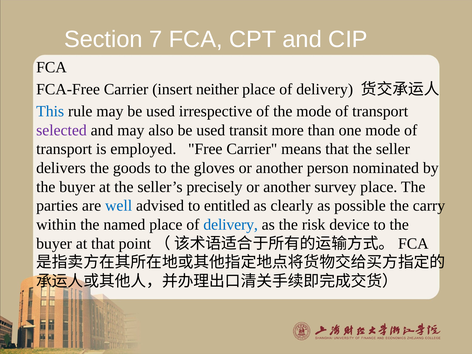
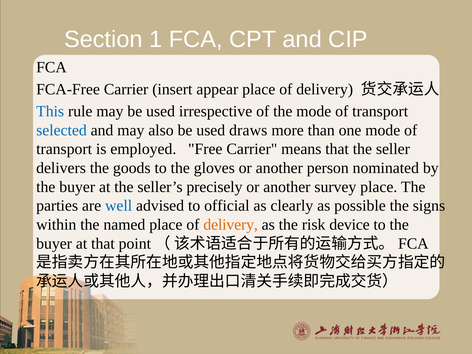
7: 7 -> 1 (156, 40)
neither: neither -> appear (217, 89)
selected colour: purple -> blue (61, 130)
transit: transit -> draws (248, 130)
entitled: entitled -> official (227, 206)
carry: carry -> signs (429, 206)
delivery colour: blue -> orange (231, 225)
